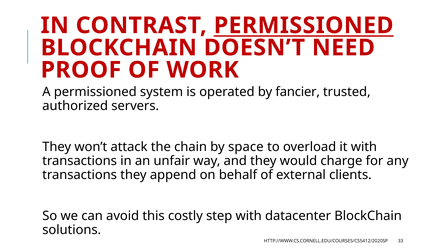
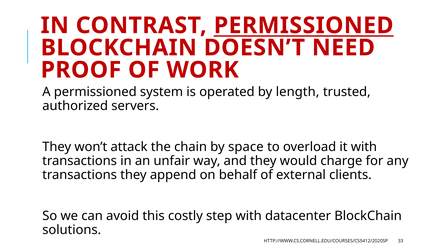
fancier: fancier -> length (298, 92)
